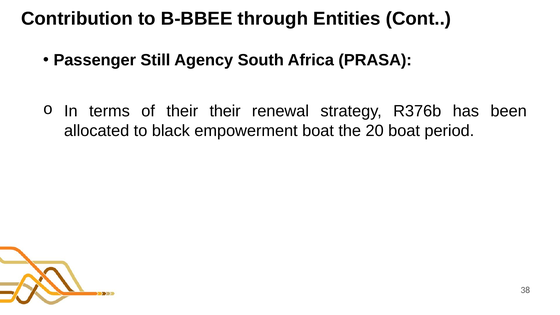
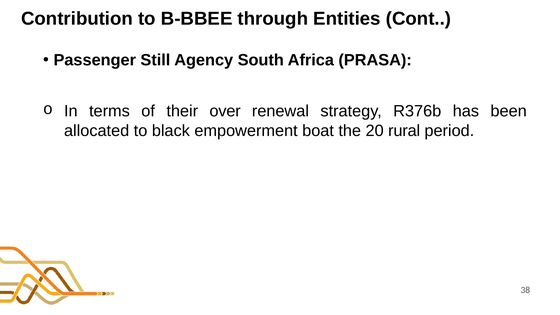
their their: their -> over (225, 111)
20 boat: boat -> rural (404, 131)
